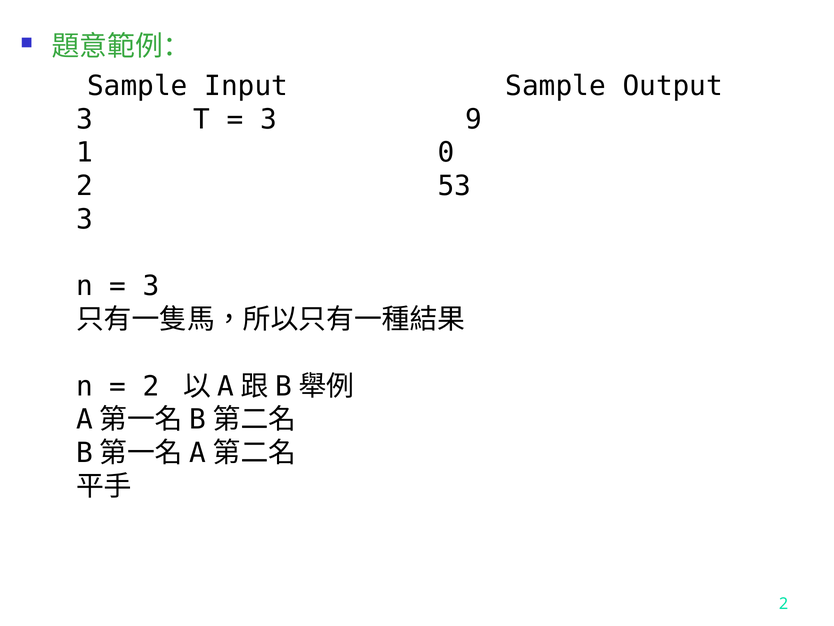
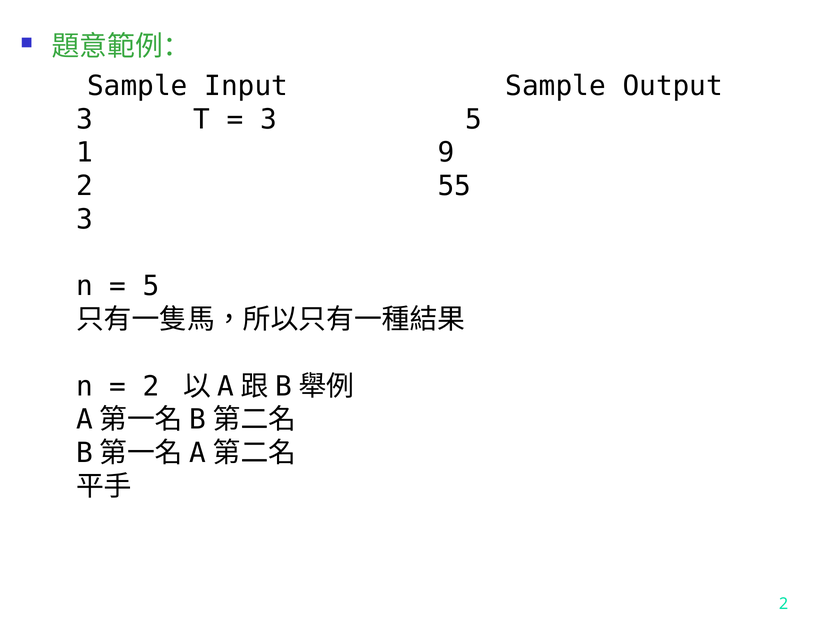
3 9: 9 -> 5 (474, 119)
0: 0 -> 9 (446, 153)
53: 53 -> 55 (454, 186)
3: 3 -> 5 (151, 286)
